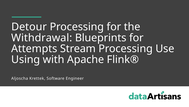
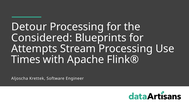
Withdrawal: Withdrawal -> Considered (42, 38)
Using: Using -> Times (26, 59)
